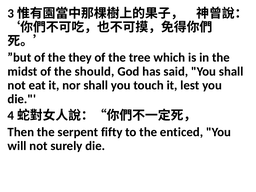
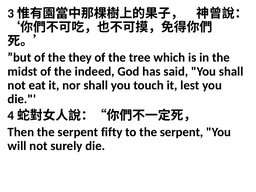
should: should -> indeed (95, 71)
to the enticed: enticed -> serpent (182, 132)
